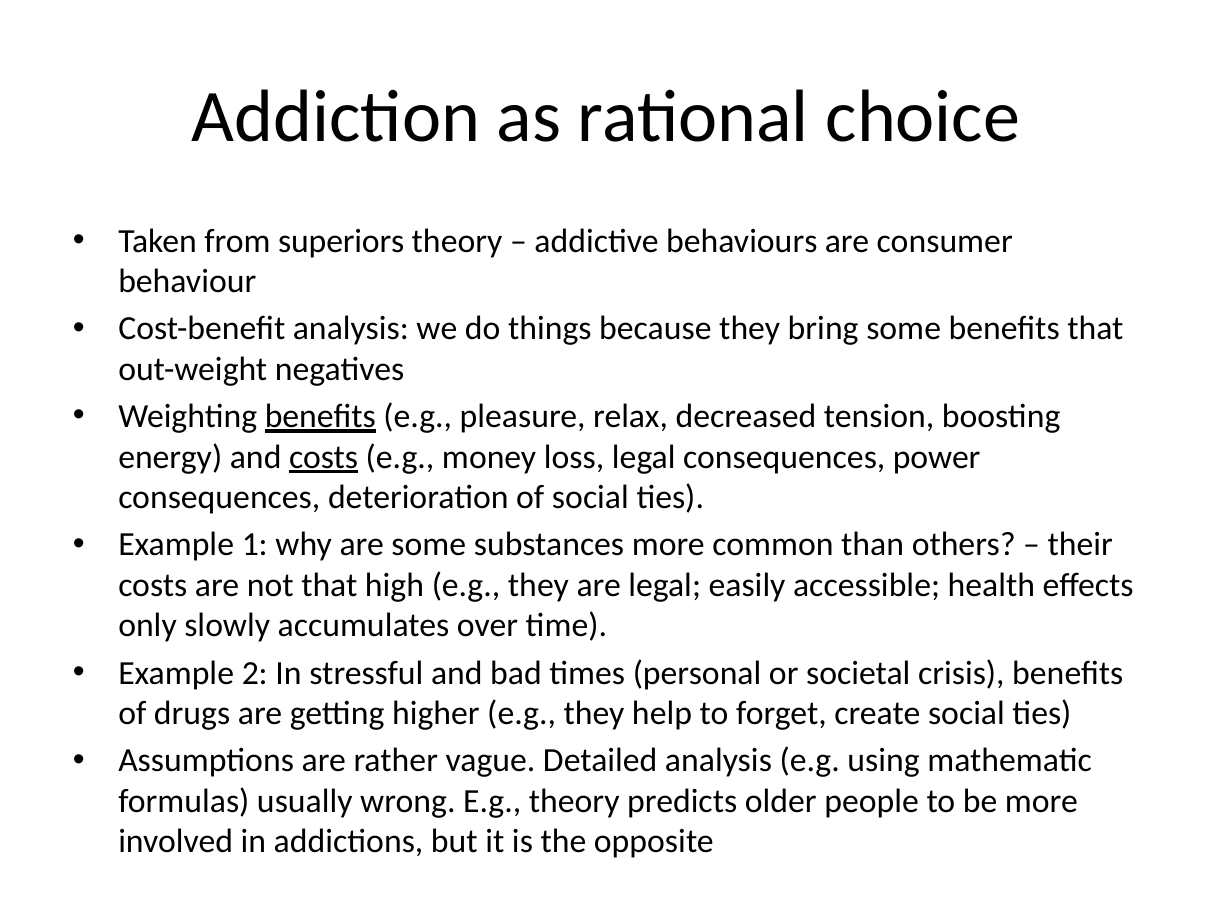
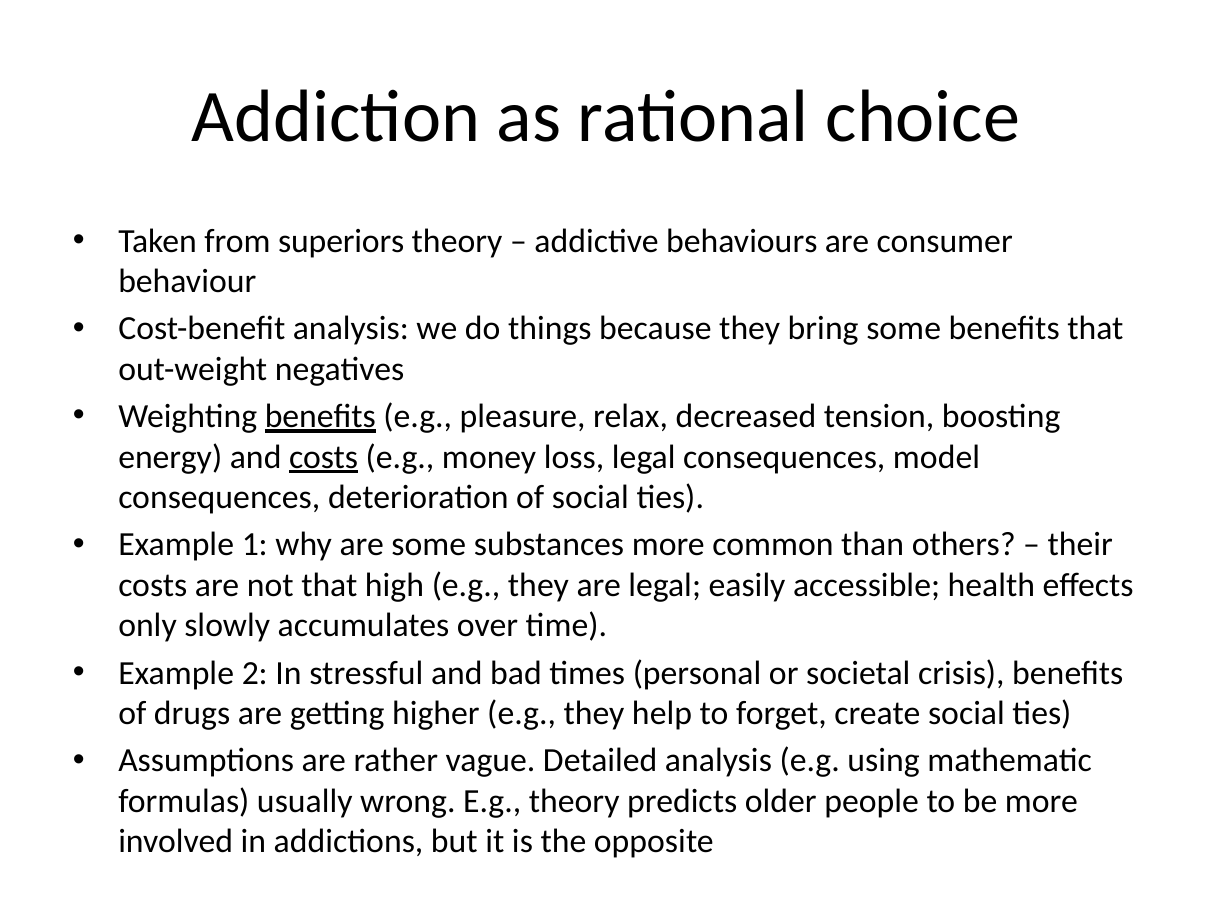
power: power -> model (937, 457)
